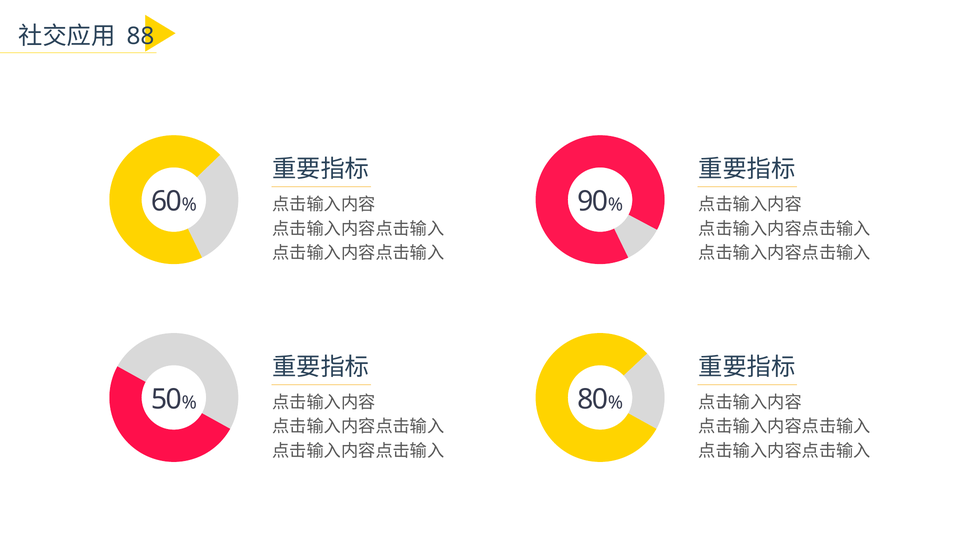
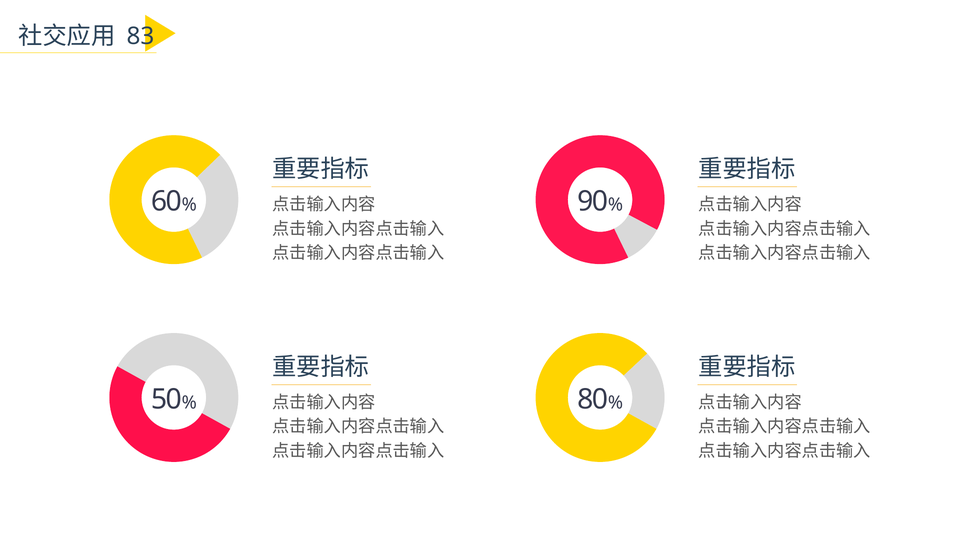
88: 88 -> 83 (140, 36)
